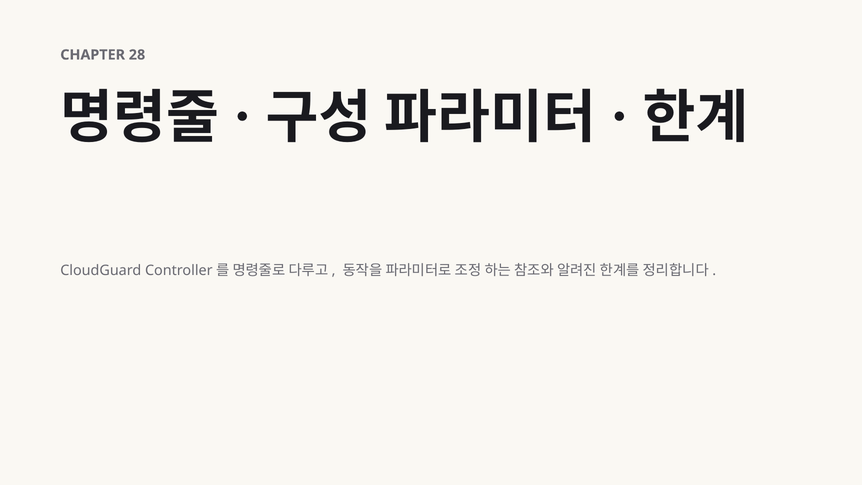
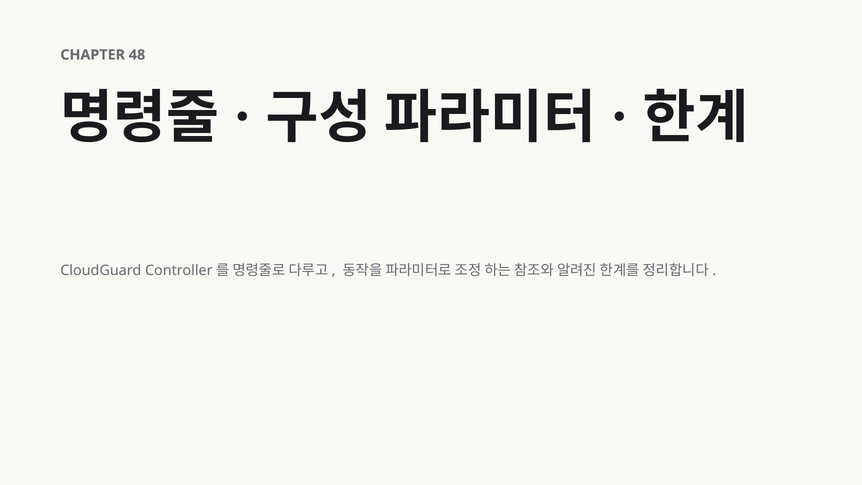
28: 28 -> 48 (137, 55)
